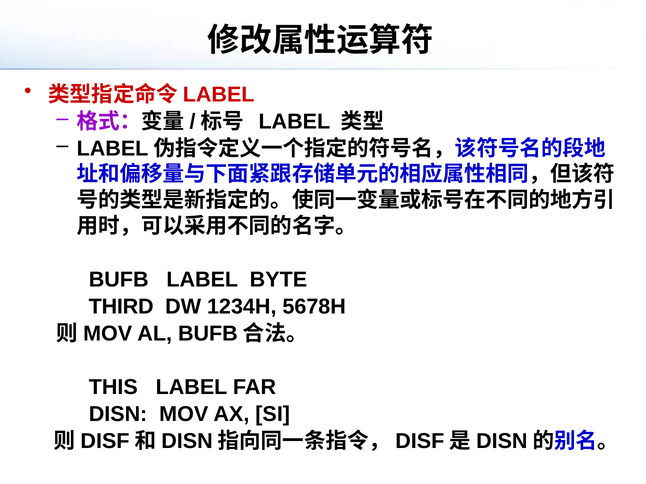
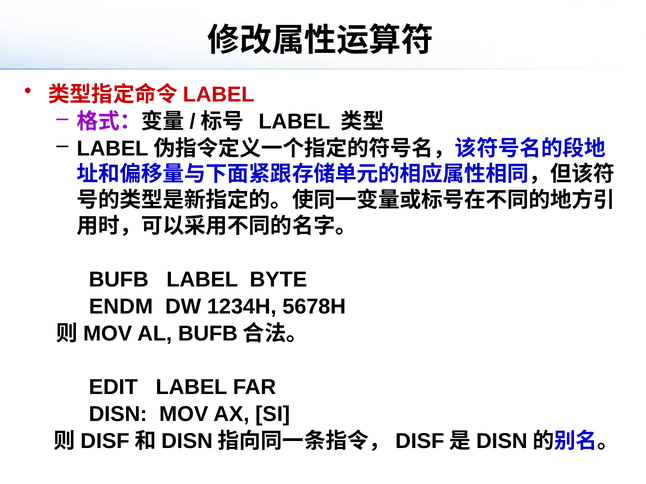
THIRD: THIRD -> ENDM (121, 307)
THIS: THIS -> EDIT (113, 388)
